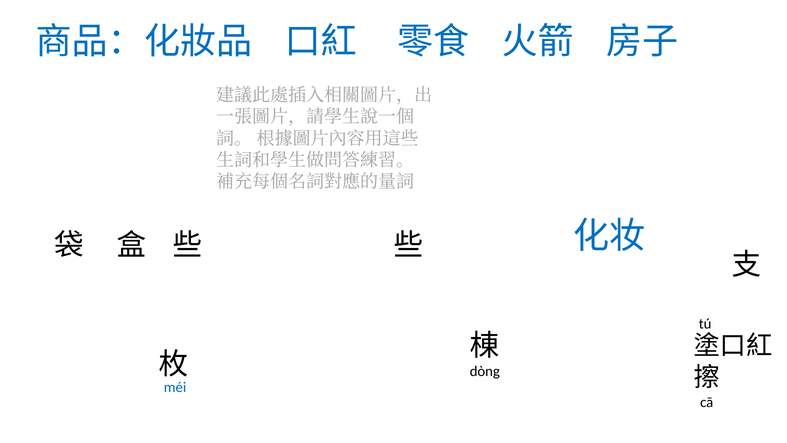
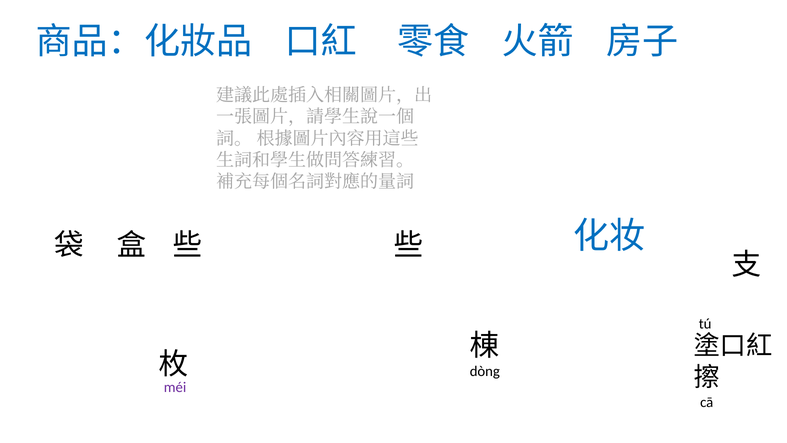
méi colour: blue -> purple (175, 387)
